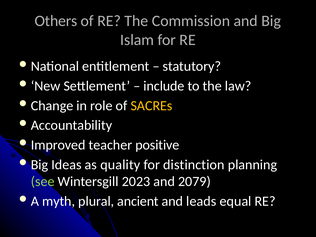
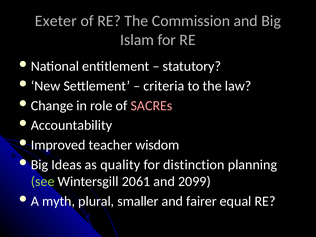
Others: Others -> Exeter (56, 21)
include: include -> criteria (164, 86)
SACREs colour: yellow -> pink (152, 106)
positive: positive -> wisdom (157, 145)
2023: 2023 -> 2061 (136, 181)
2079: 2079 -> 2099 (194, 181)
ancient: ancient -> smaller (138, 201)
leads: leads -> fairer (201, 201)
